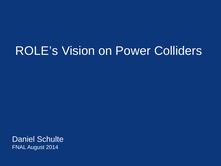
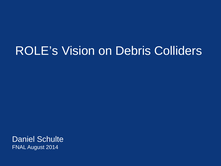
Power: Power -> Debris (133, 51)
